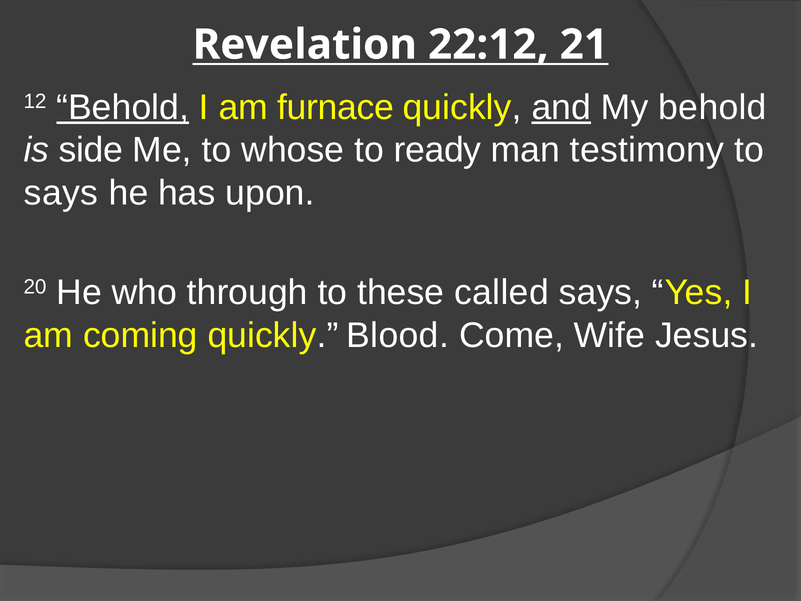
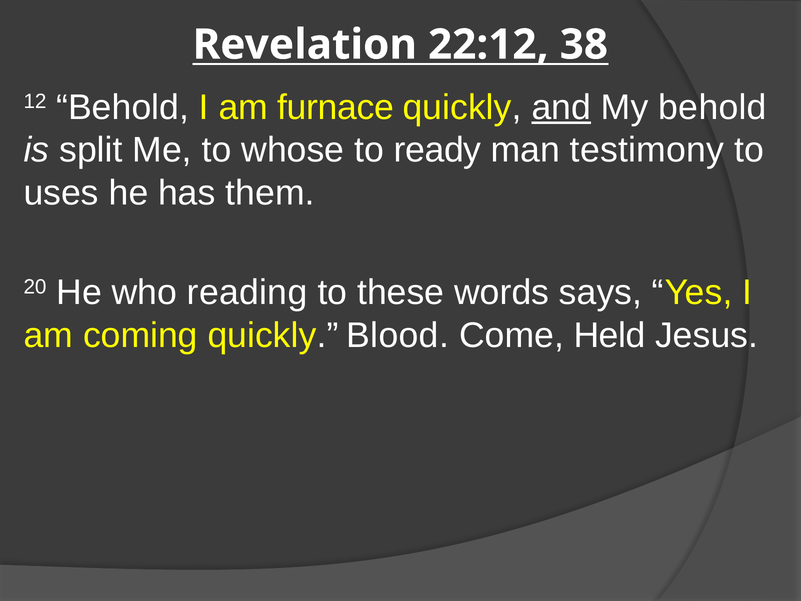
21: 21 -> 38 (584, 45)
Behold underline: present -> none (123, 107)
side: side -> split (91, 150)
says: says -> uses (61, 193)
upon: upon -> them (270, 193)
through: through -> reading (247, 293)
called: called -> words (502, 293)
Wife: Wife -> Held (610, 335)
